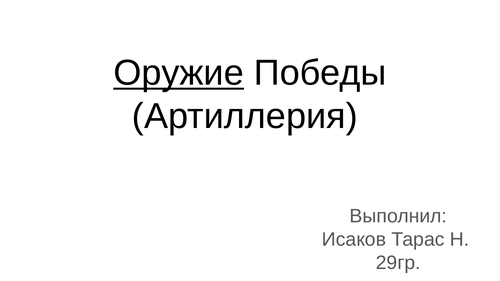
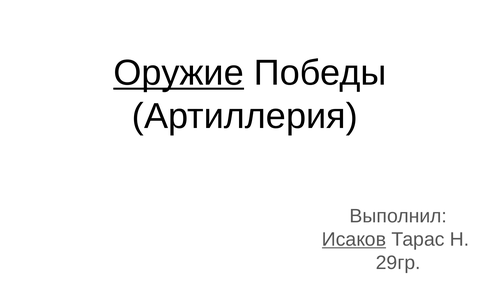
Исаков underline: none -> present (354, 240)
